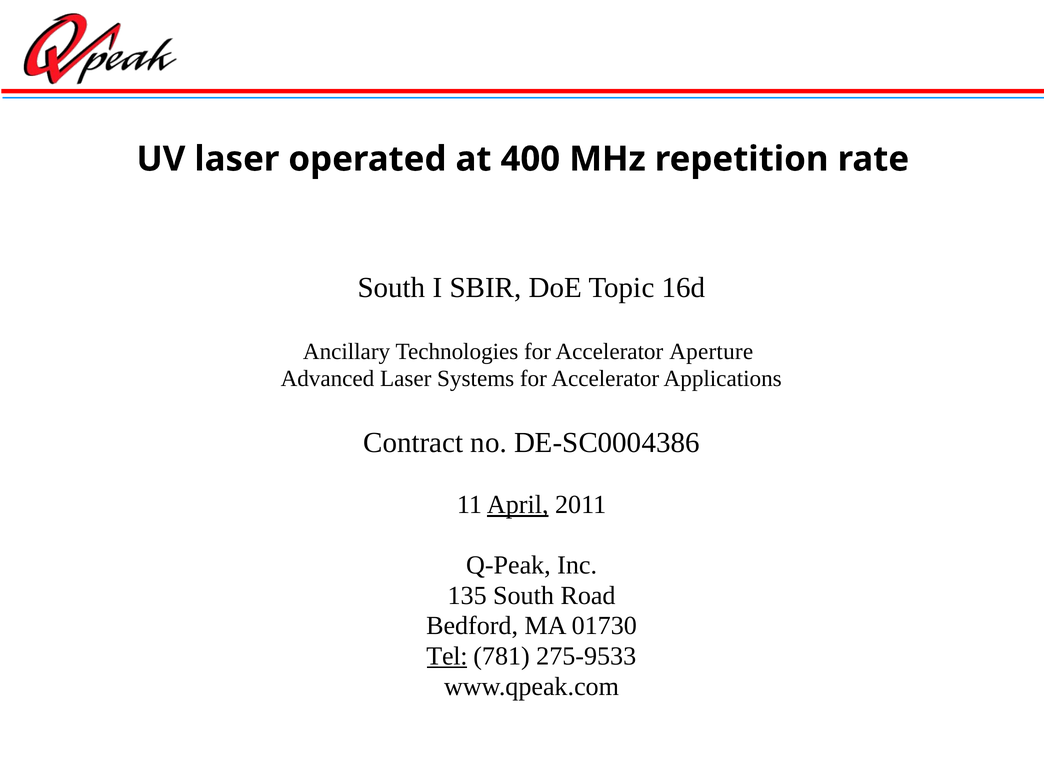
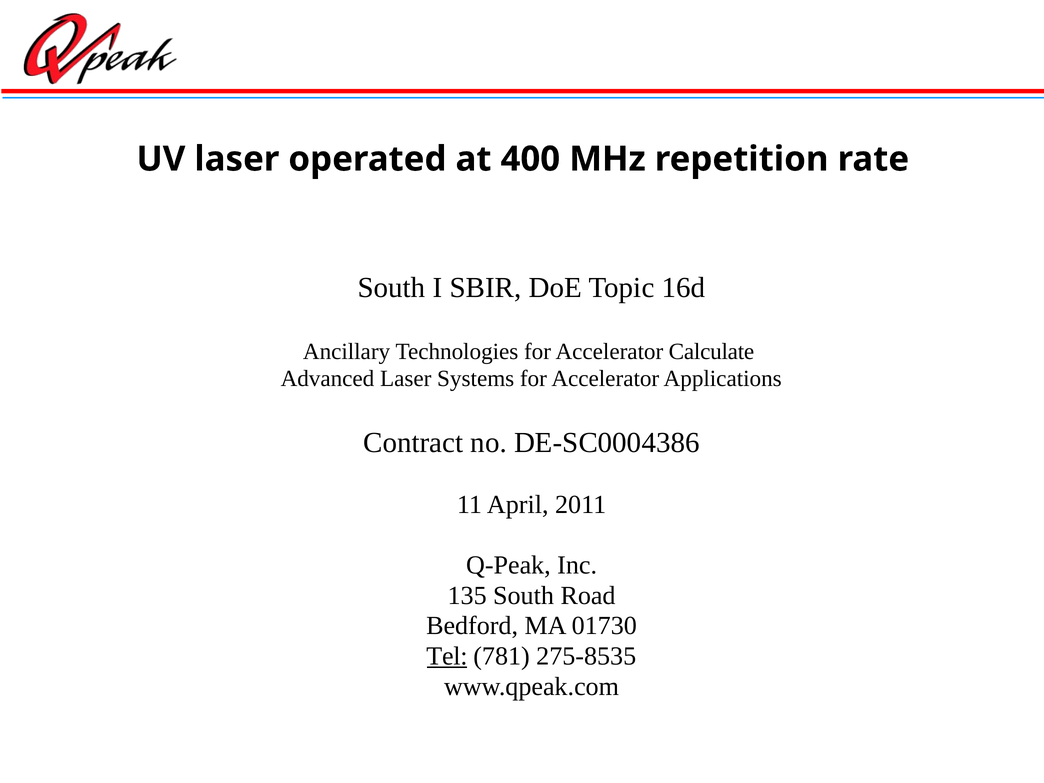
Aperture: Aperture -> Calculate (711, 352)
April underline: present -> none (518, 505)
275-9533: 275-9533 -> 275-8535 (586, 656)
